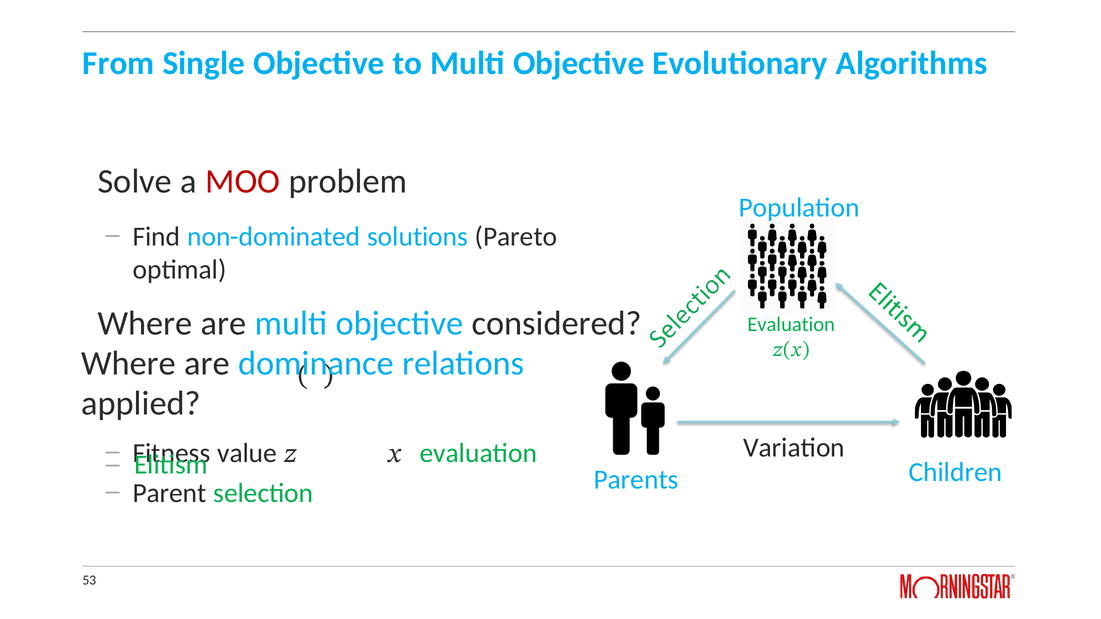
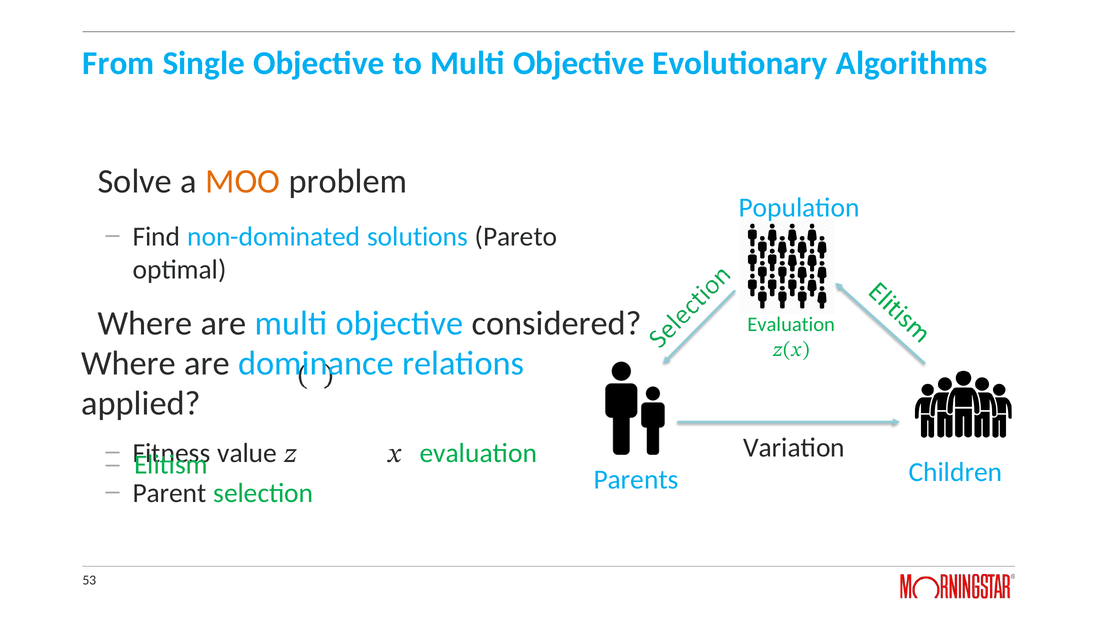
MOO colour: red -> orange (243, 181)
